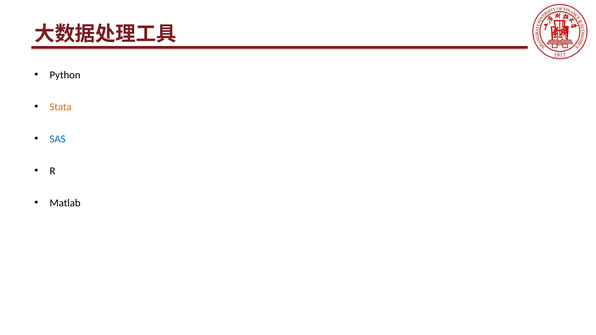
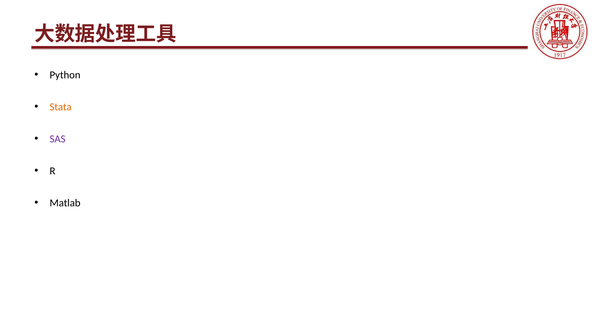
SAS colour: blue -> purple (58, 139)
